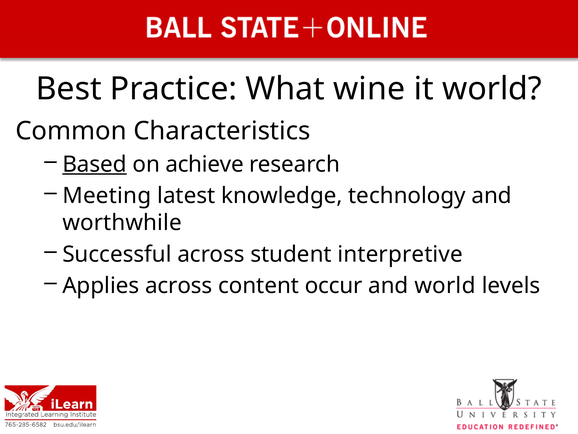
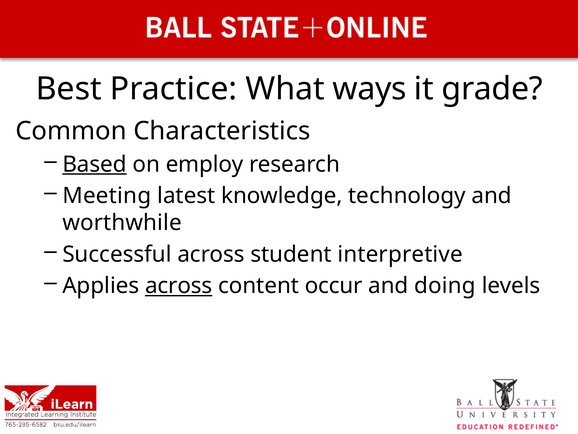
wine: wine -> ways (370, 89)
it world: world -> grade (492, 89)
achieve: achieve -> employ (205, 164)
across underline: none -> present (179, 286)
and world: world -> doing (445, 286)
